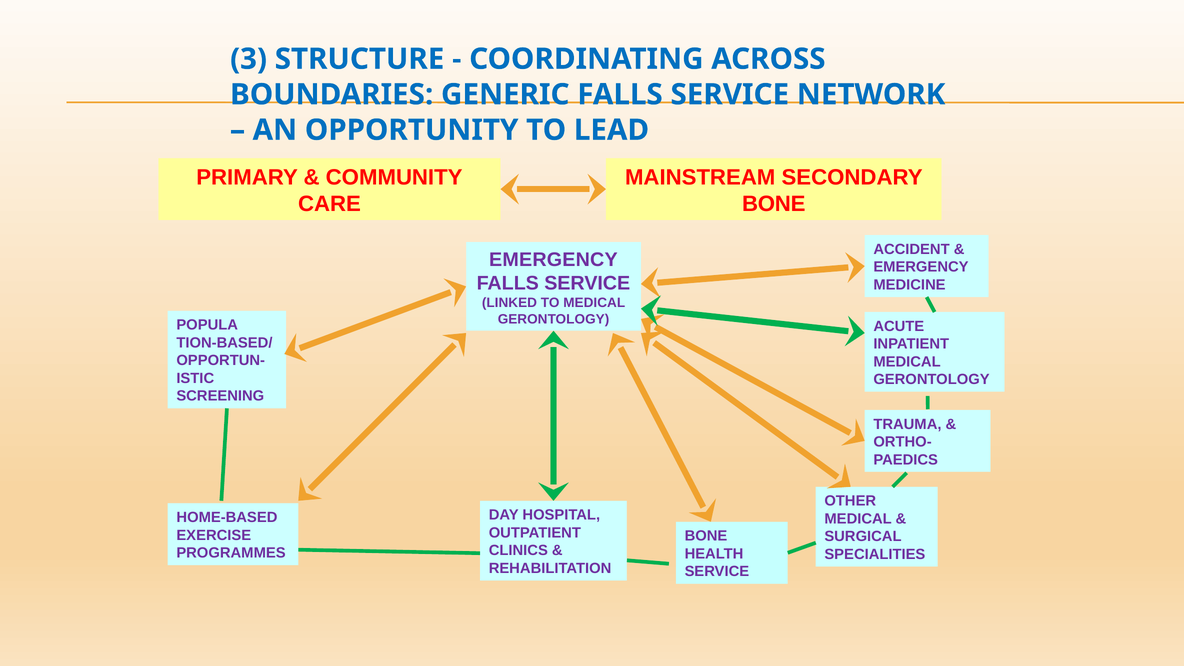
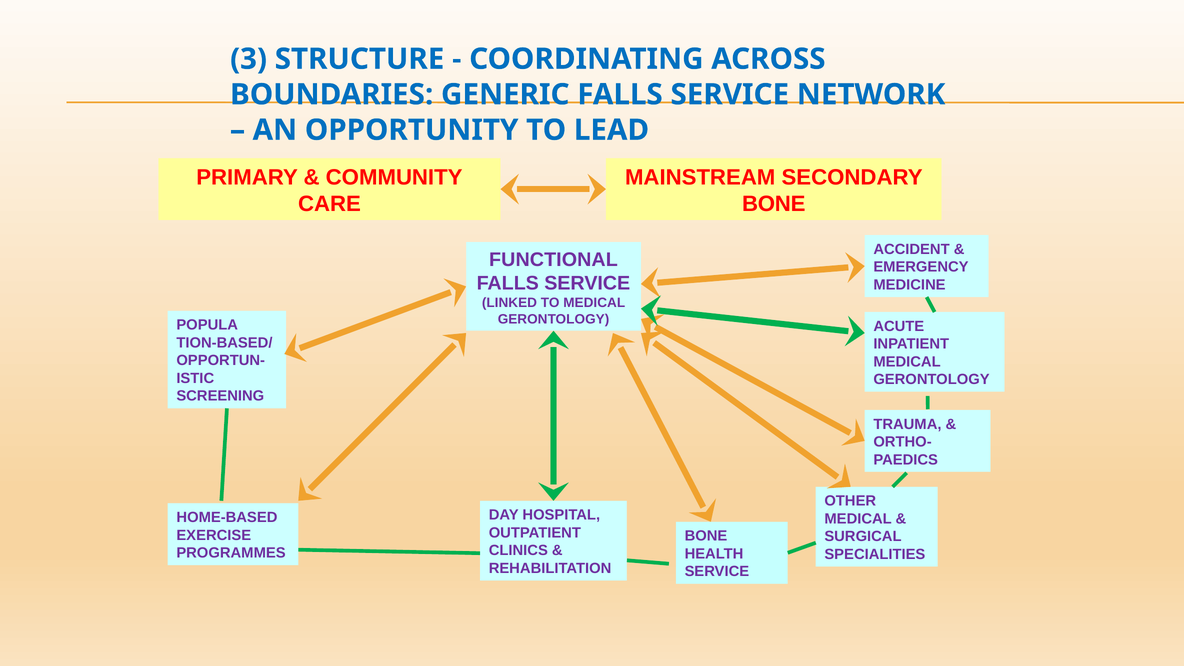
EMERGENCY: EMERGENCY -> FUNCTIONAL (553, 260)
